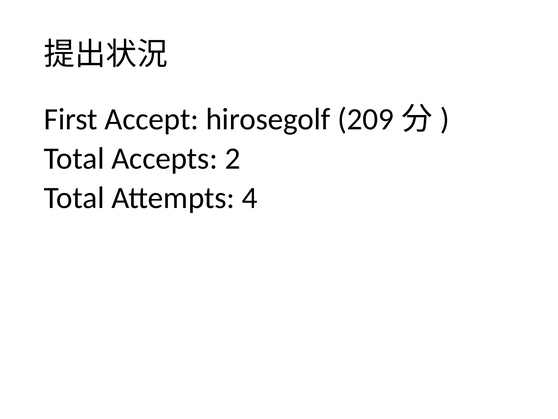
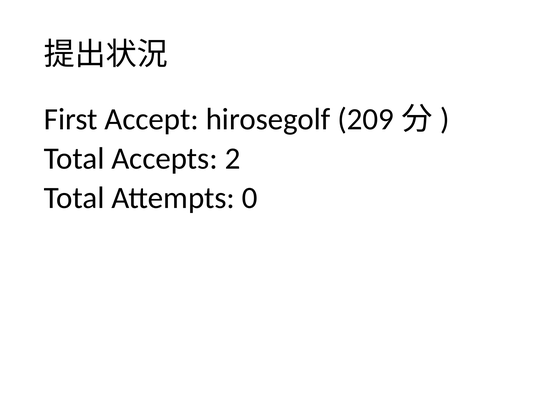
4: 4 -> 0 (250, 198)
